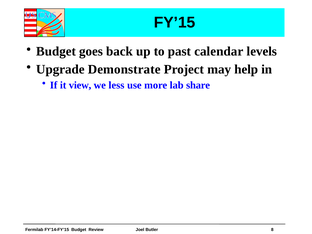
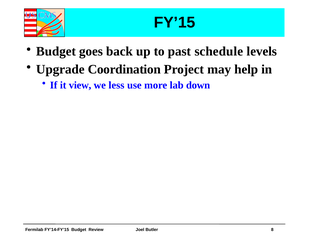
calendar: calendar -> schedule (219, 51)
Demonstrate: Demonstrate -> Coordination (124, 69)
share: share -> down (198, 85)
